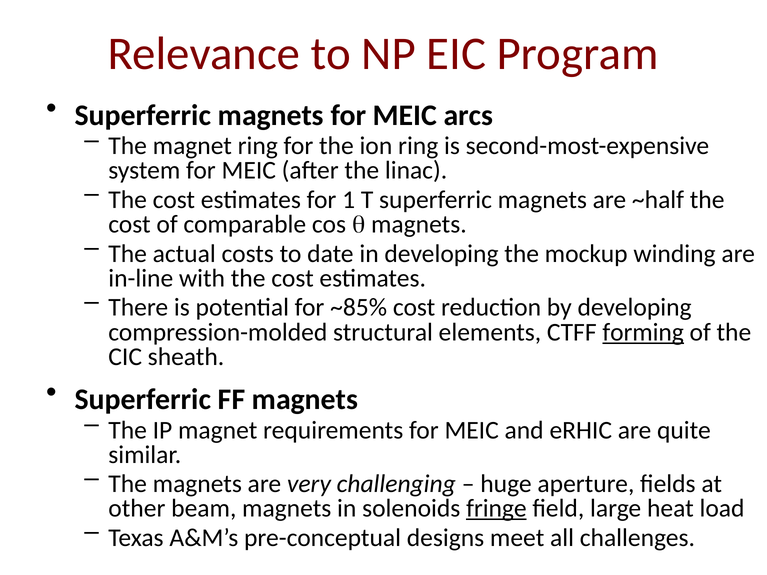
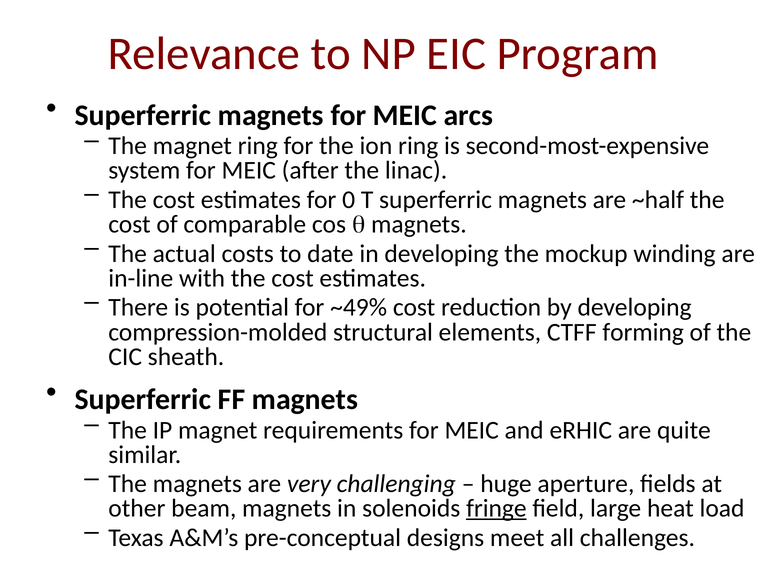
1: 1 -> 0 (349, 200)
~85%: ~85% -> ~49% (359, 308)
forming underline: present -> none (643, 332)
